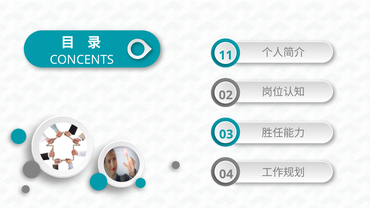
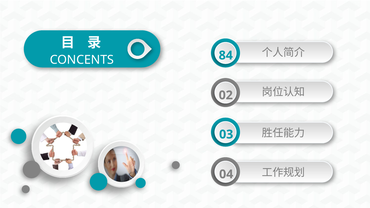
11: 11 -> 84 (226, 55)
